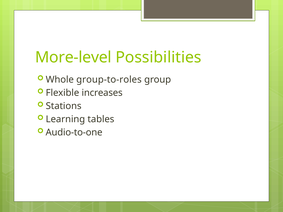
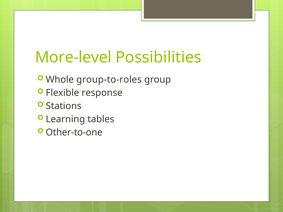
increases: increases -> response (102, 93)
Audio-to-one: Audio-to-one -> Other-to-one (74, 132)
